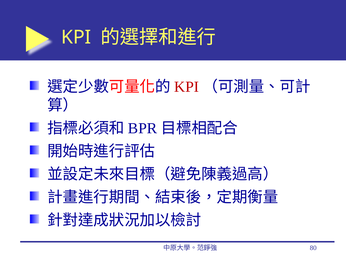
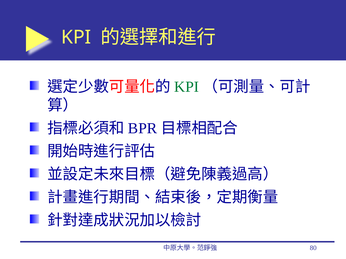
KPI colour: red -> green (187, 87)
